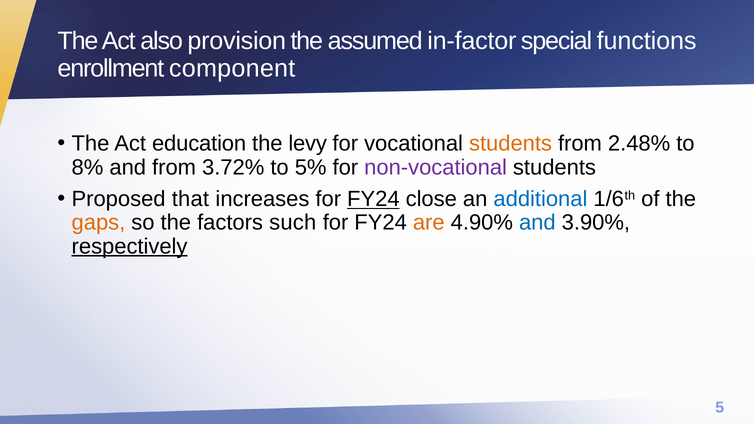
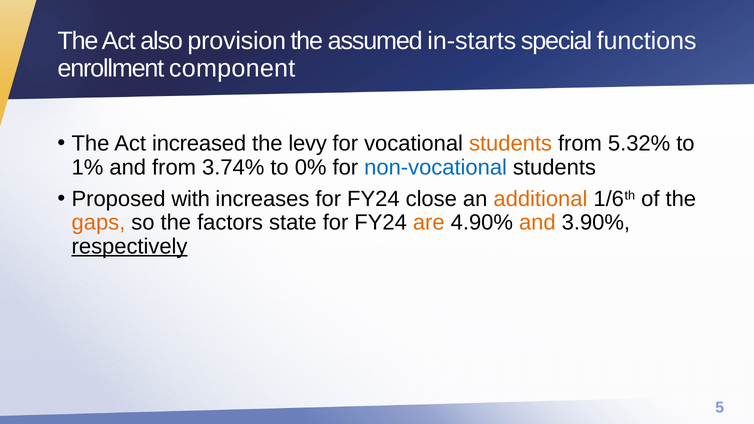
in-factor: in-factor -> in-starts (472, 41)
education: education -> increased (199, 144)
2.48%: 2.48% -> 5.32% (639, 144)
8%: 8% -> 1% (87, 167)
3.72%: 3.72% -> 3.74% (233, 167)
5%: 5% -> 0% (311, 167)
non-vocational colour: purple -> blue (436, 167)
that: that -> with (191, 199)
FY24 underline: present -> none (373, 199)
additional colour: blue -> orange (540, 199)
such: such -> state (293, 223)
and colour: blue -> orange (537, 223)
